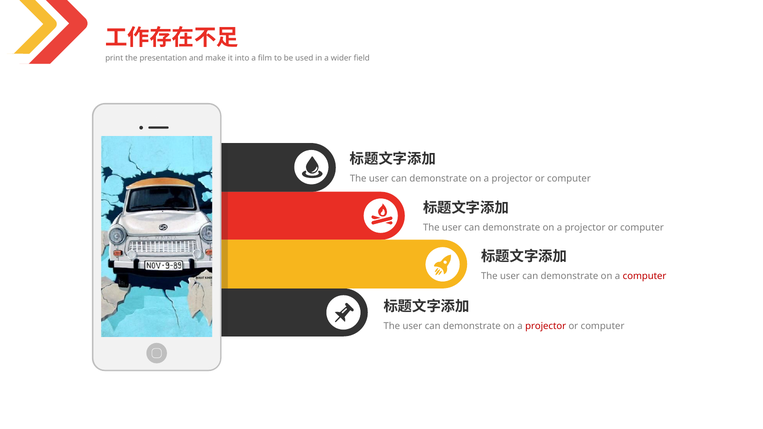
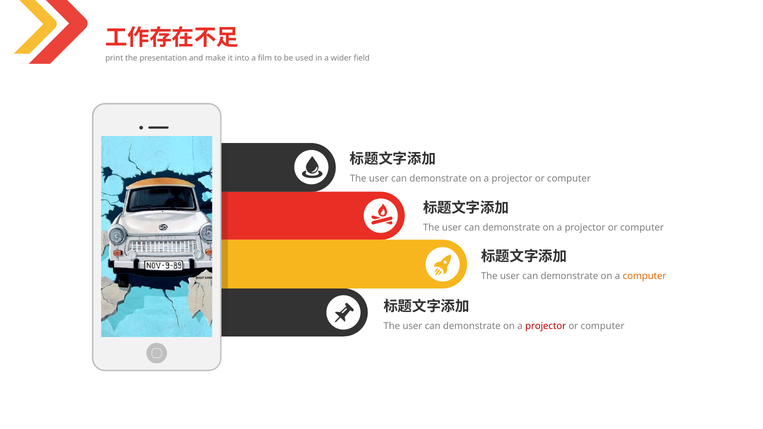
computer colour: red -> orange (645, 276)
